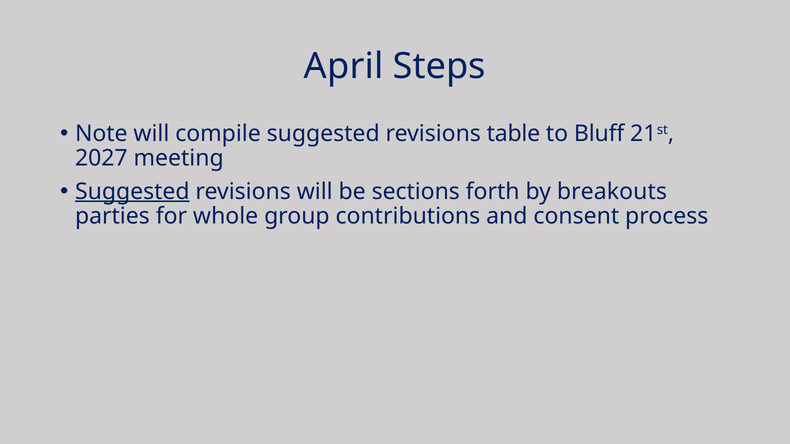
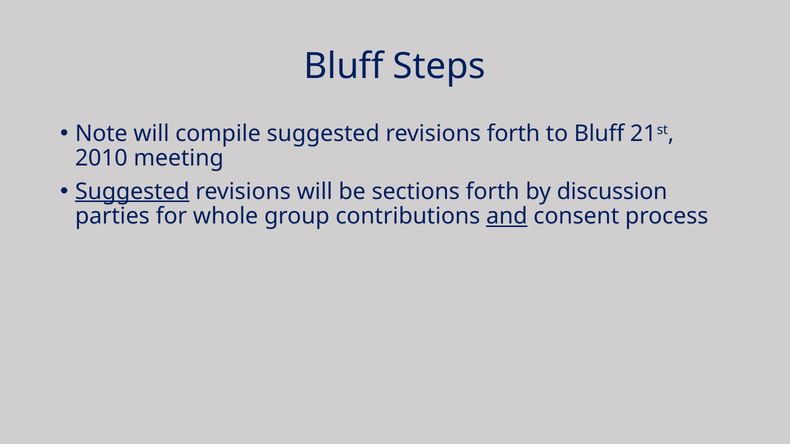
April: April -> Bluff (344, 66)
revisions table: table -> forth (513, 134)
2027: 2027 -> 2010 (101, 158)
breakouts: breakouts -> discussion (612, 192)
and underline: none -> present (507, 216)
